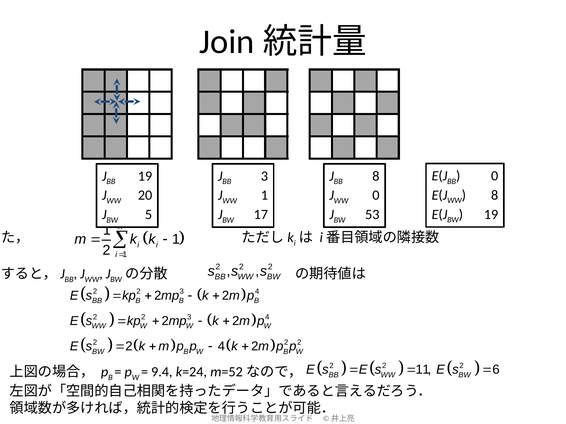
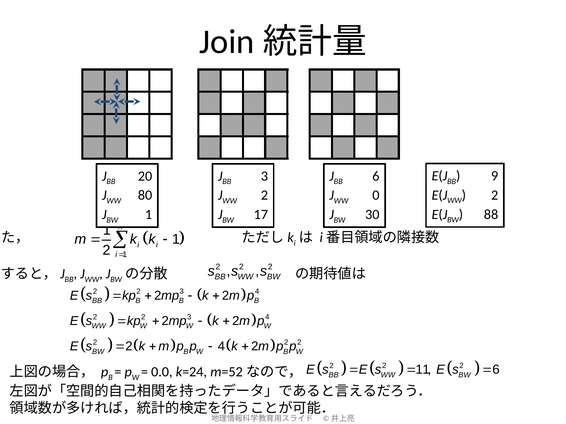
0: 0 -> 9 (495, 176)
19: 19 -> 20 (145, 176)
8: 8 -> 6 (376, 176)
8: 8 -> 2 (495, 195)
20: 20 -> 80 (145, 196)
1: 1 -> 2 (264, 196)
19: 19 -> 88 (491, 215)
5: 5 -> 1 (149, 215)
53: 53 -> 30 (372, 215)
9.4: 9.4 -> 0.0 (162, 372)
